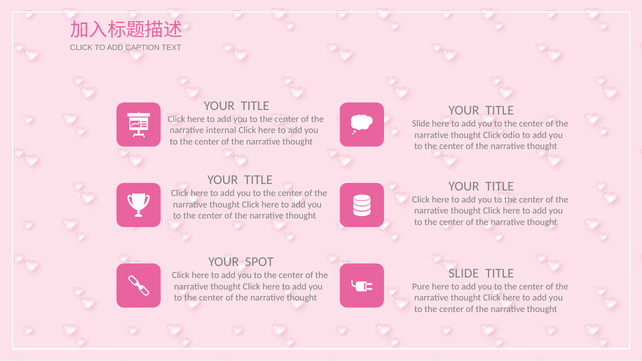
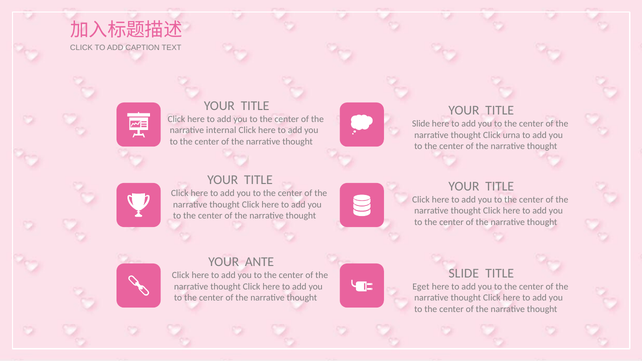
odio: odio -> urna (511, 135)
SPOT: SPOT -> ANTE (259, 262)
Pure: Pure -> Eget (421, 287)
